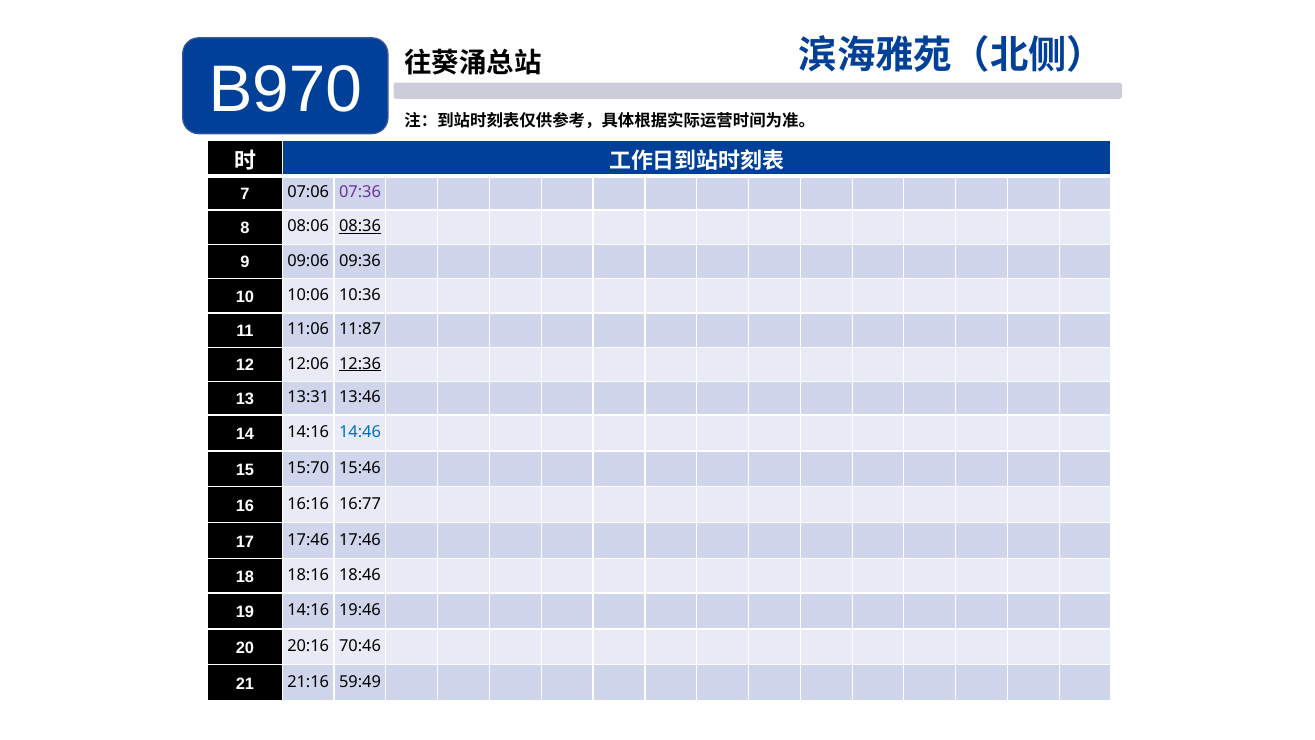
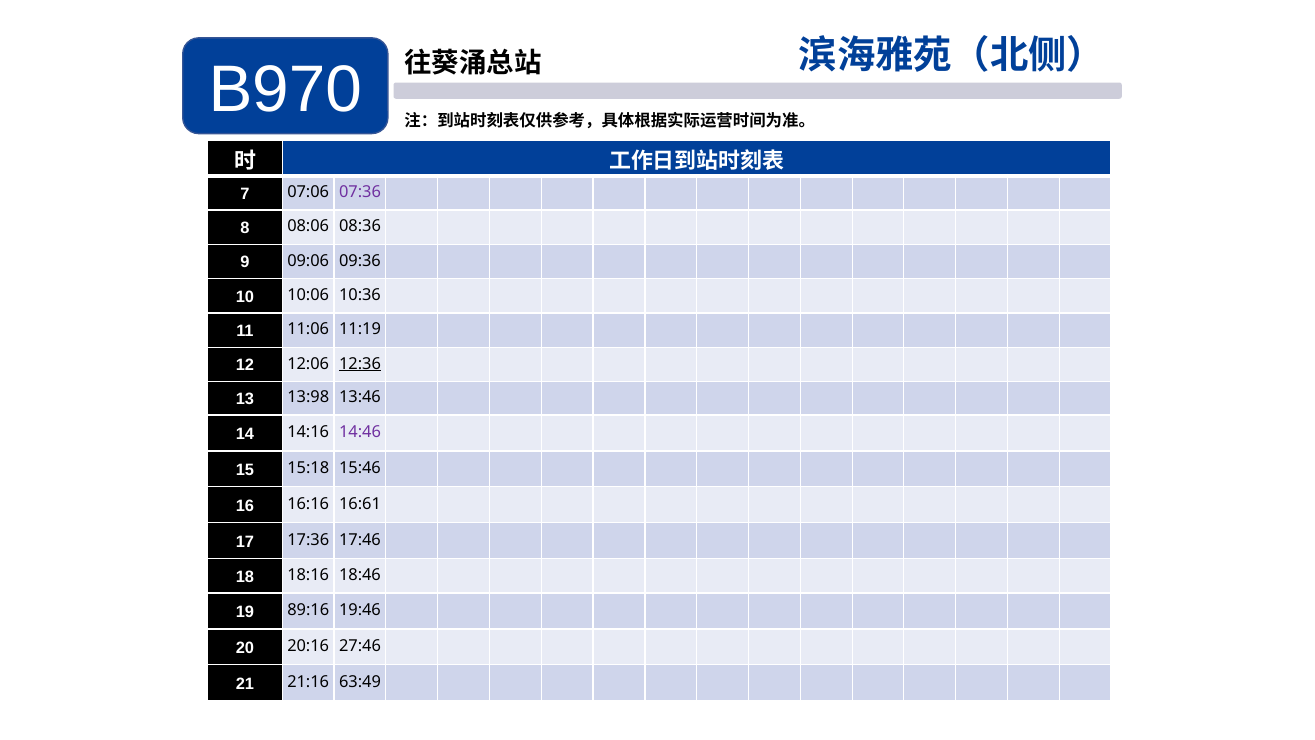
08:36 underline: present -> none (360, 226)
11:87: 11:87 -> 11:19 (360, 329)
13:31: 13:31 -> 13:98 (308, 397)
14:46 colour: blue -> purple (360, 432)
15:70: 15:70 -> 15:18 (308, 468)
16:77: 16:77 -> 16:61 (360, 504)
17 17:46: 17:46 -> 17:36 (308, 540)
19 14:16: 14:16 -> 89:16 (308, 610)
70:46: 70:46 -> 27:46 (360, 646)
59:49: 59:49 -> 63:49 (360, 682)
